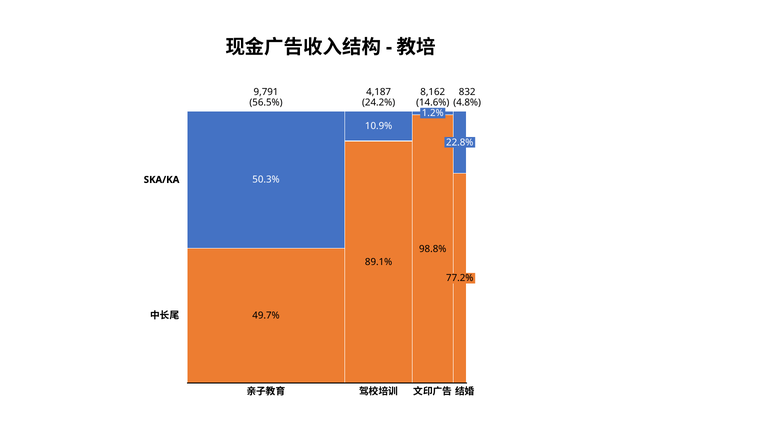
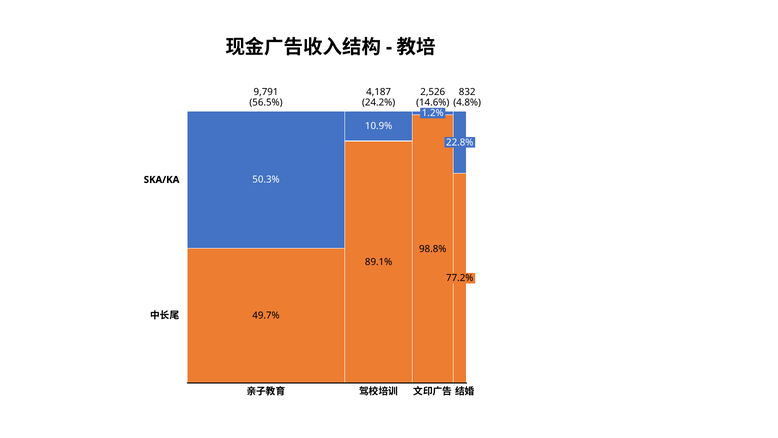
8,162: 8,162 -> 2,526 (433, 92)
